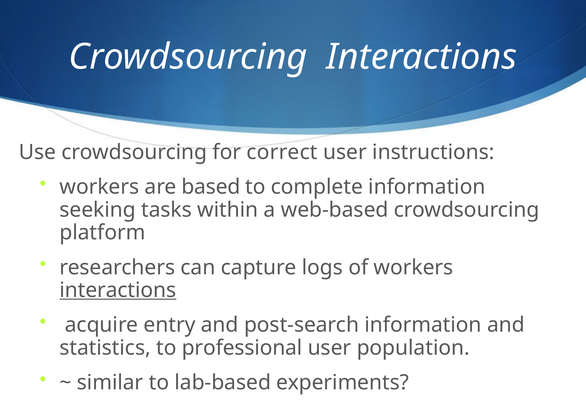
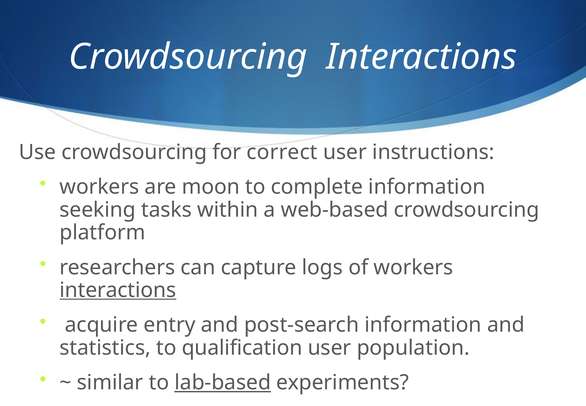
based: based -> moon (211, 187)
professional: professional -> qualification (242, 348)
lab-based underline: none -> present (223, 382)
